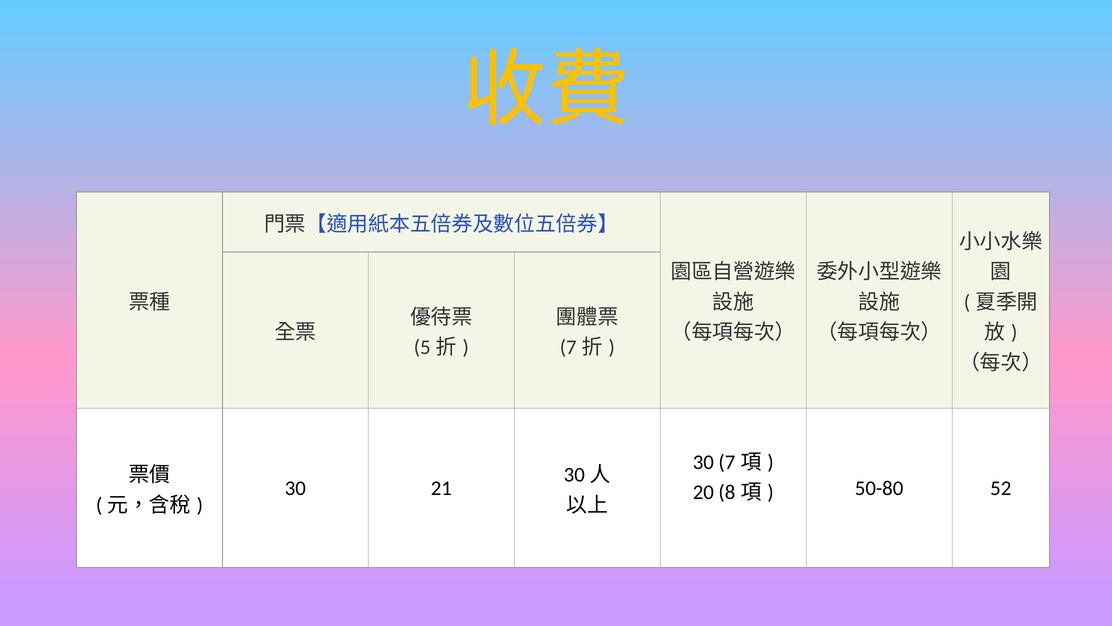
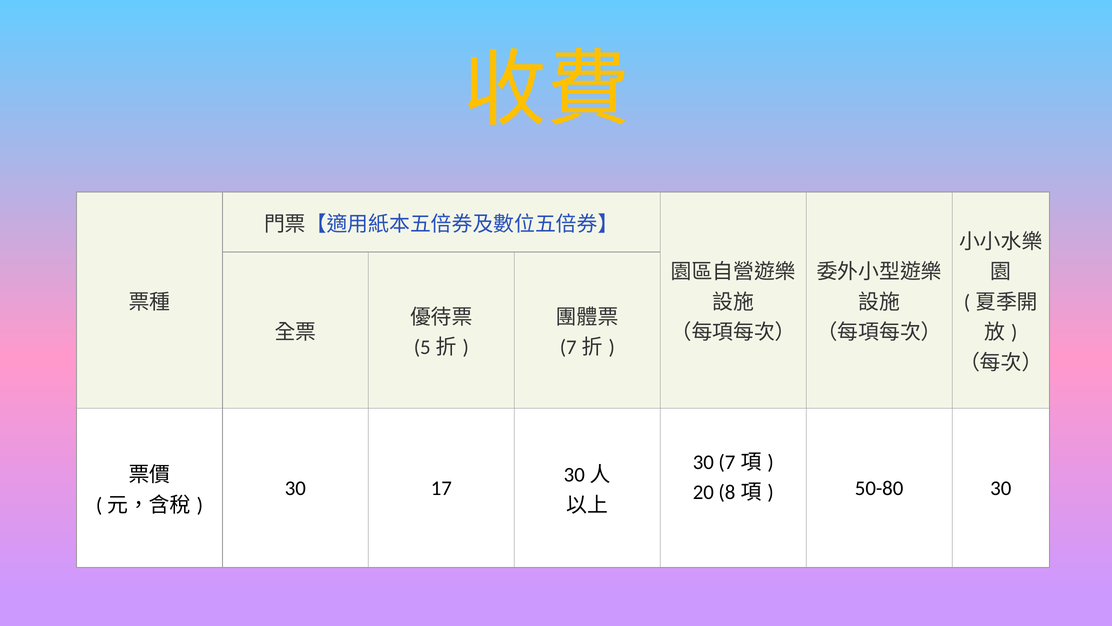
21: 21 -> 17 (441, 488)
50-80 52: 52 -> 30 (1001, 488)
